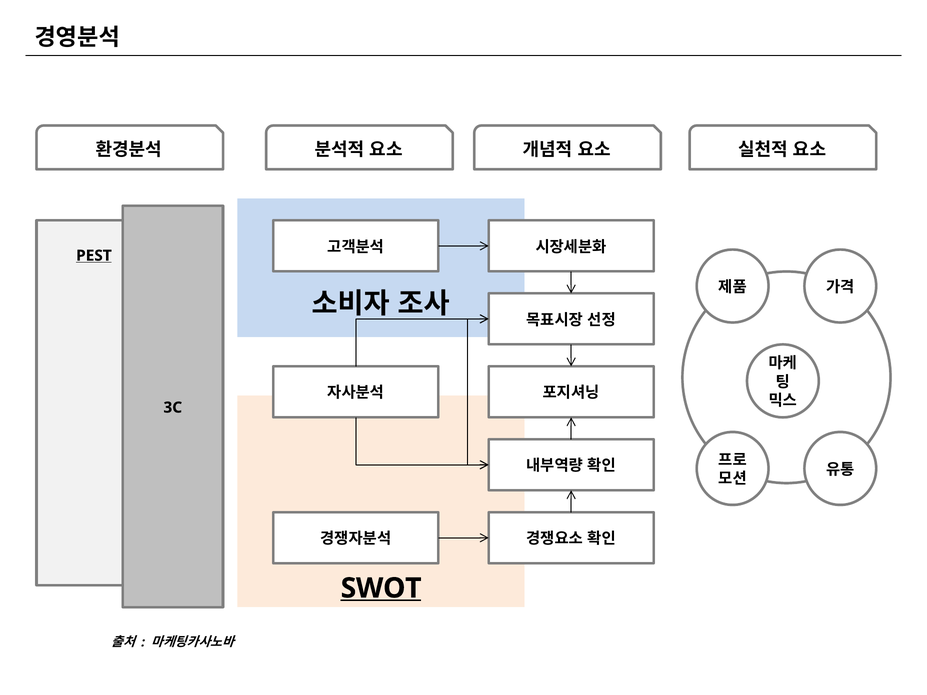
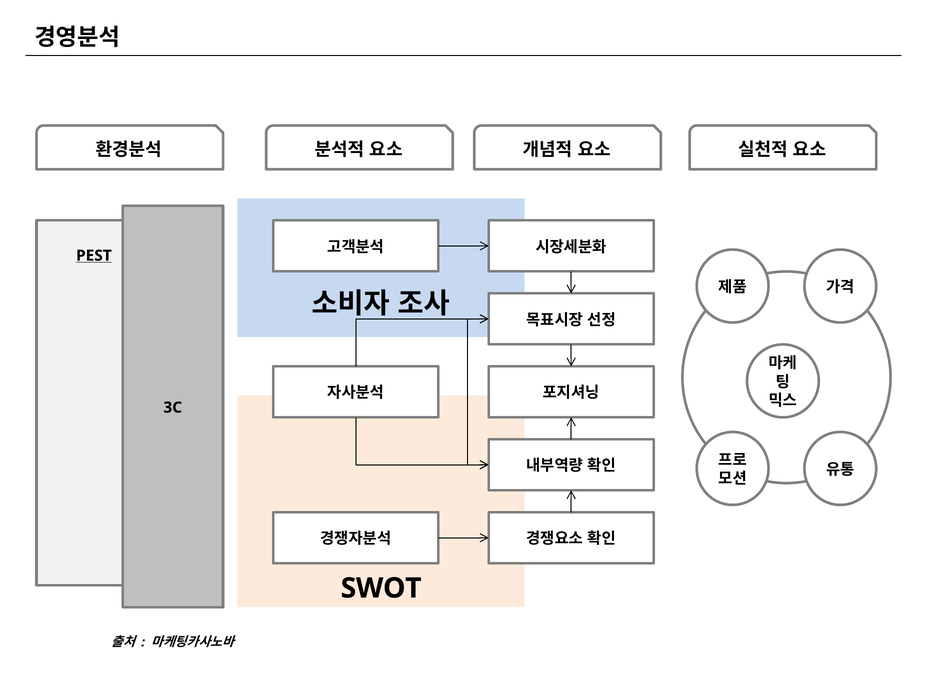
SWOT underline: present -> none (381, 588)
